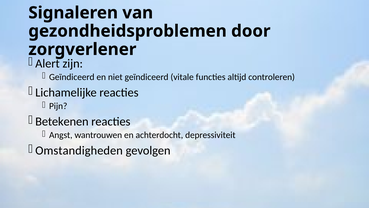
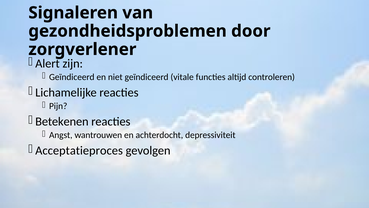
Omstandigheden: Omstandigheden -> Acceptatieproces (79, 150)
